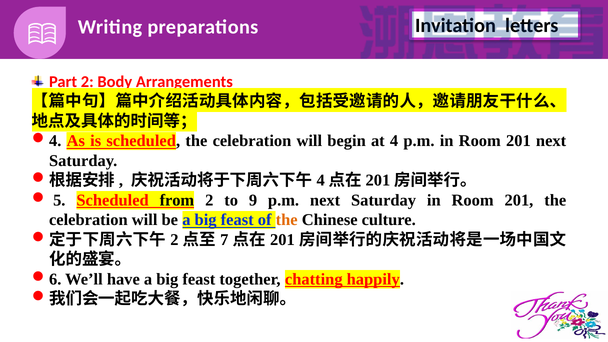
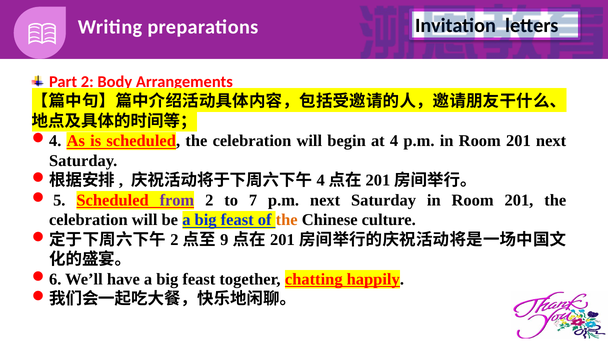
from colour: black -> purple (177, 200)
9: 9 -> 7 (253, 200)
7: 7 -> 9 (224, 240)
